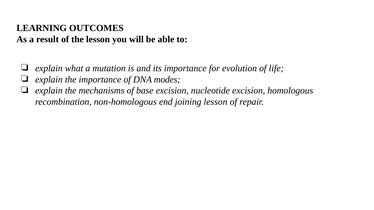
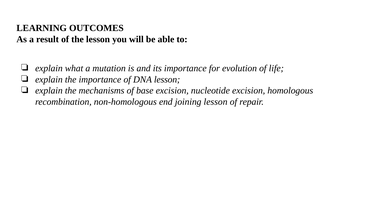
DNA modes: modes -> lesson (167, 80)
